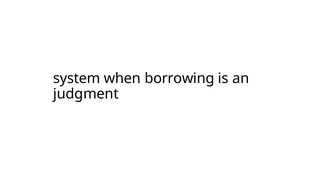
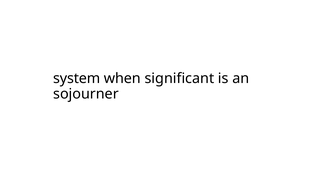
borrowing: borrowing -> significant (179, 78)
judgment: judgment -> sojourner (86, 94)
